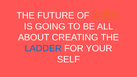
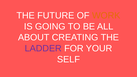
LADDER colour: blue -> purple (43, 48)
